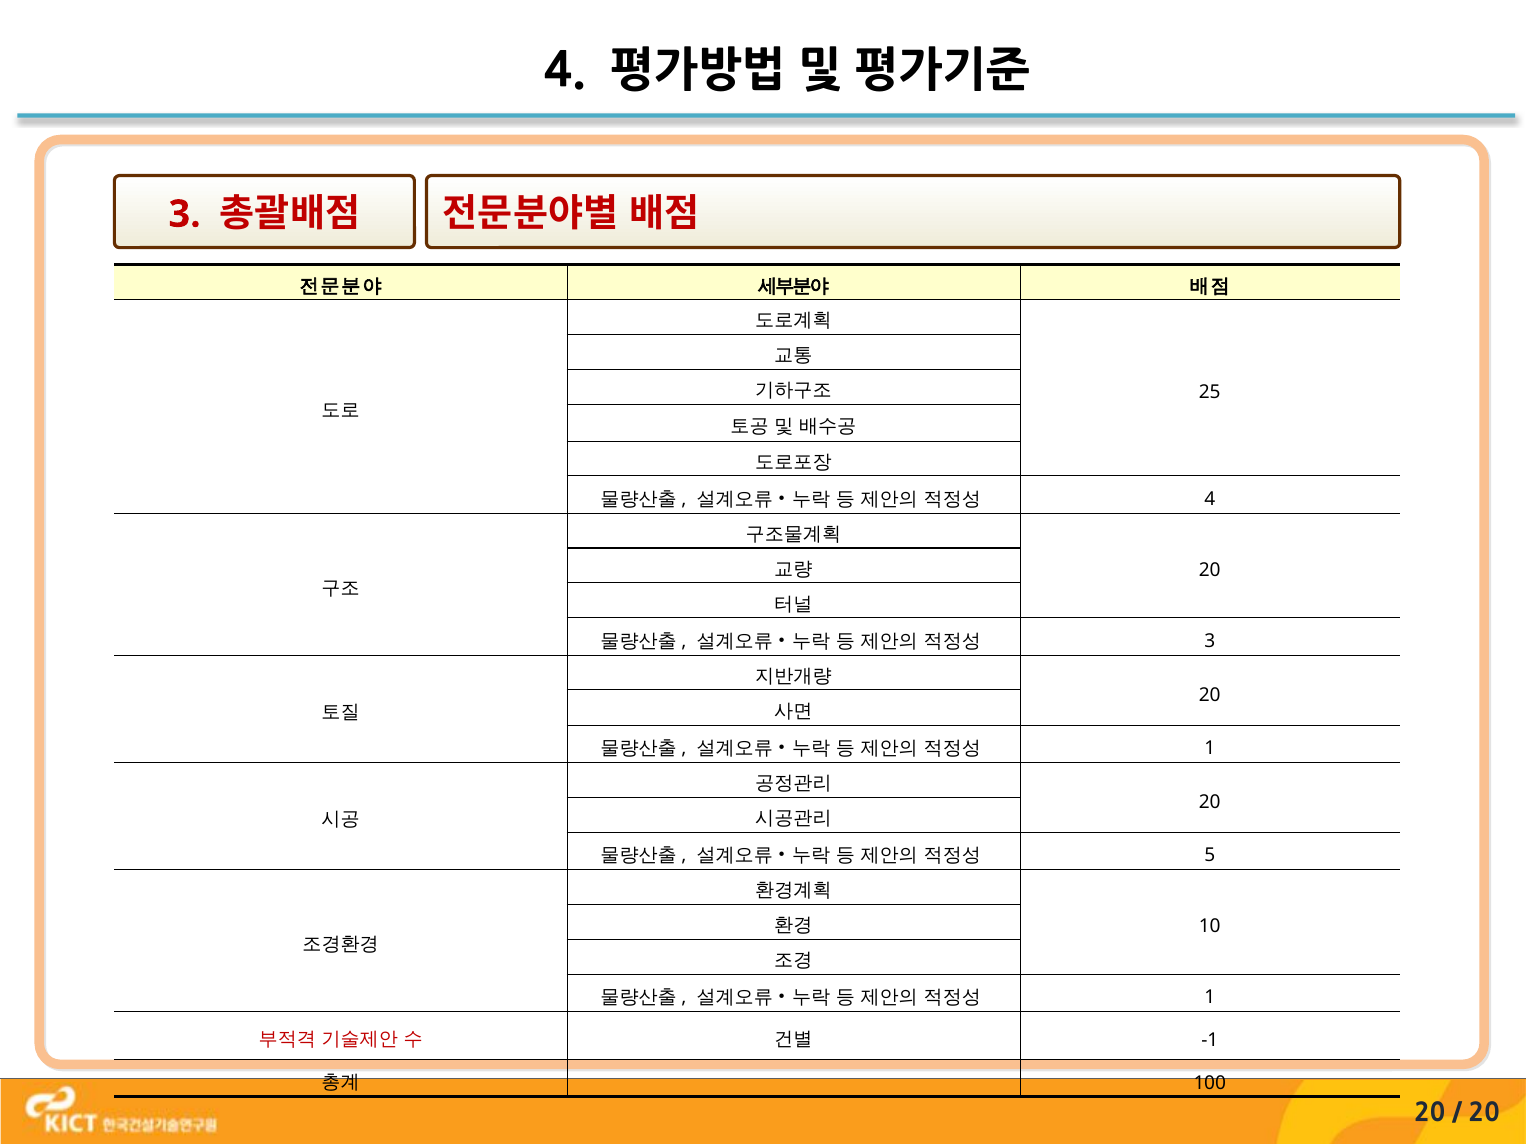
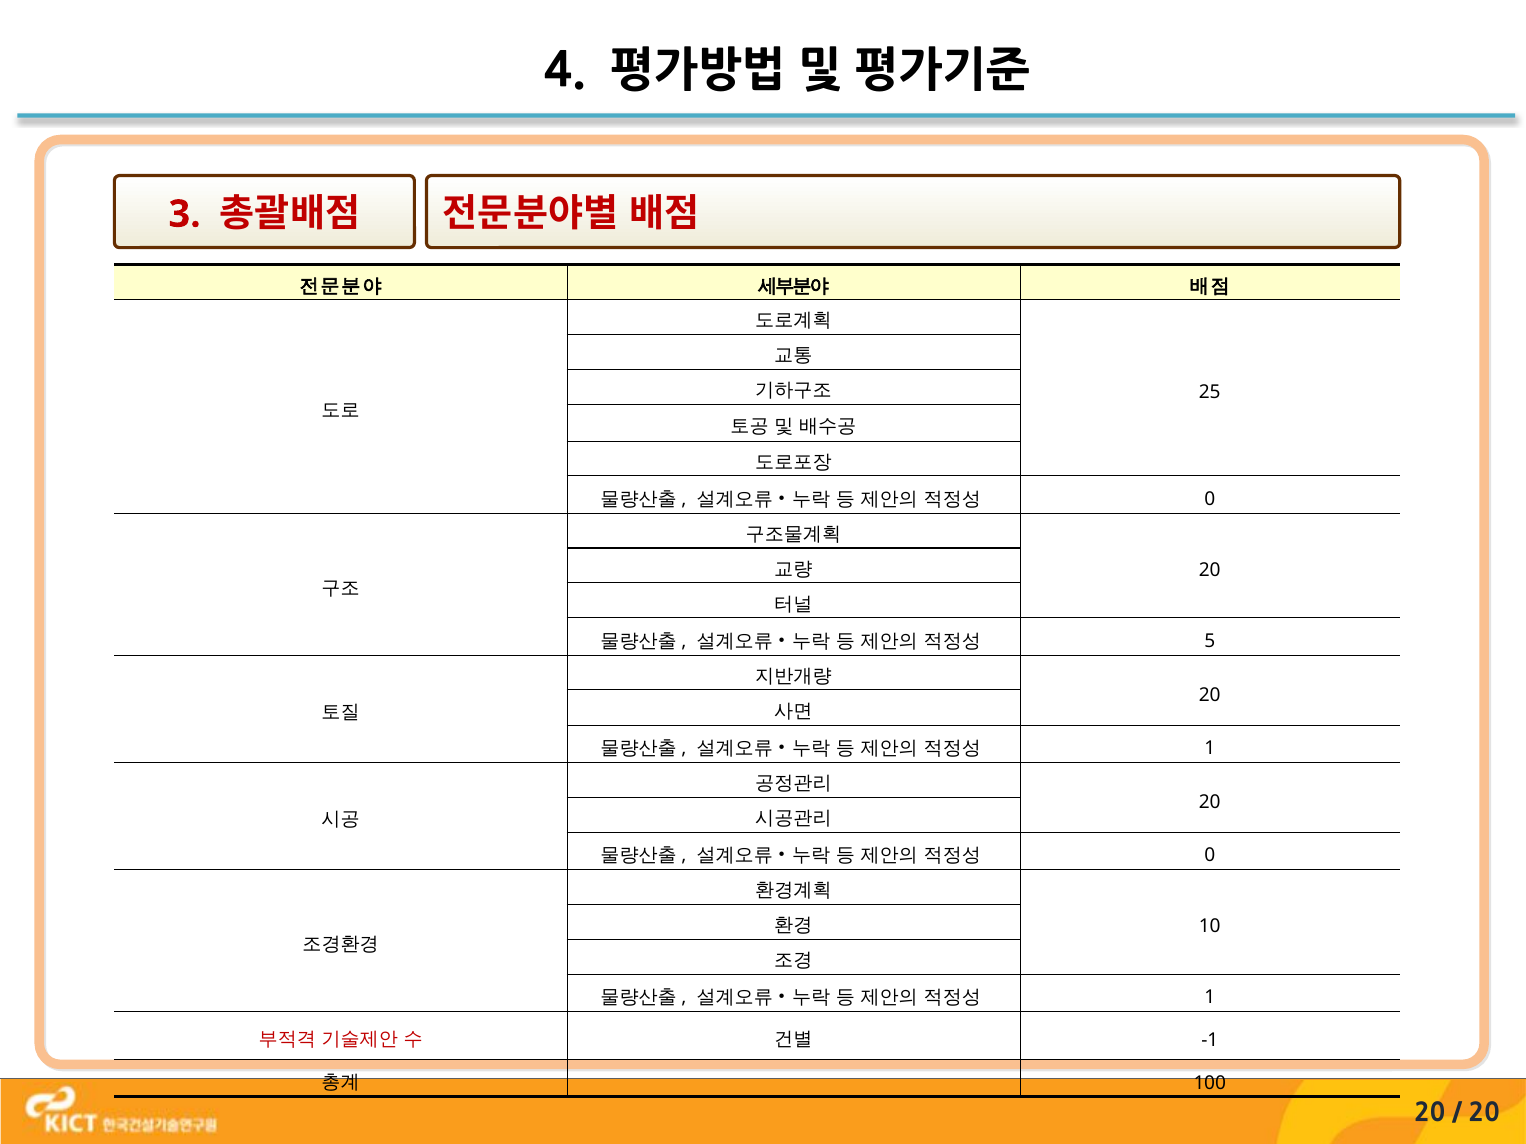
4: 4 -> 0 (1210, 500)
3: 3 -> 5 (1210, 642)
5: 5 -> 0 (1210, 856)
